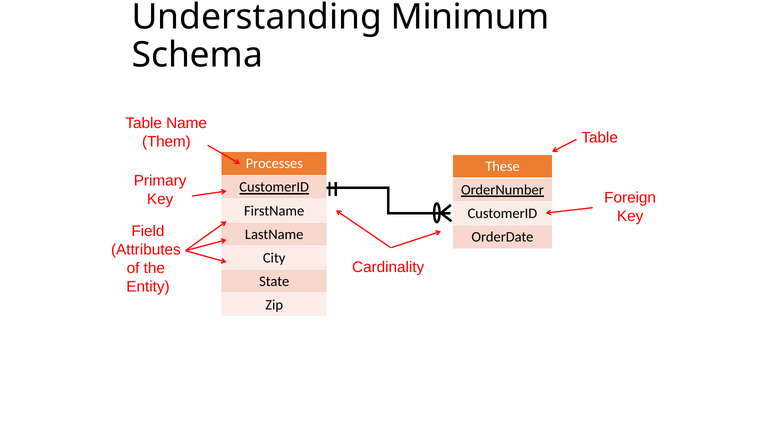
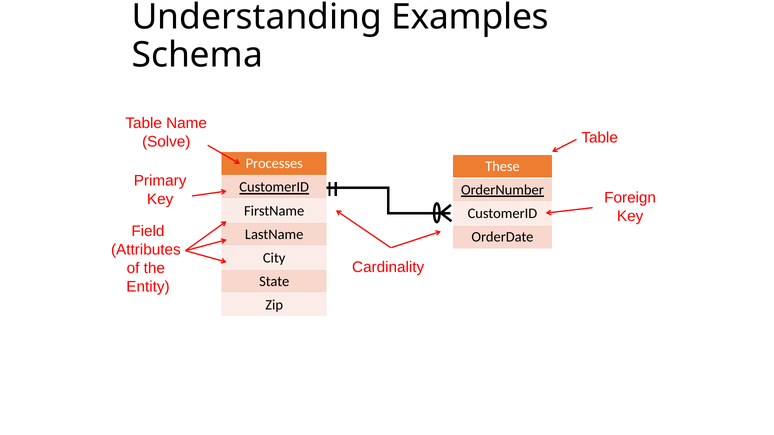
Minimum: Minimum -> Examples (470, 17)
Them: Them -> Solve (166, 142)
